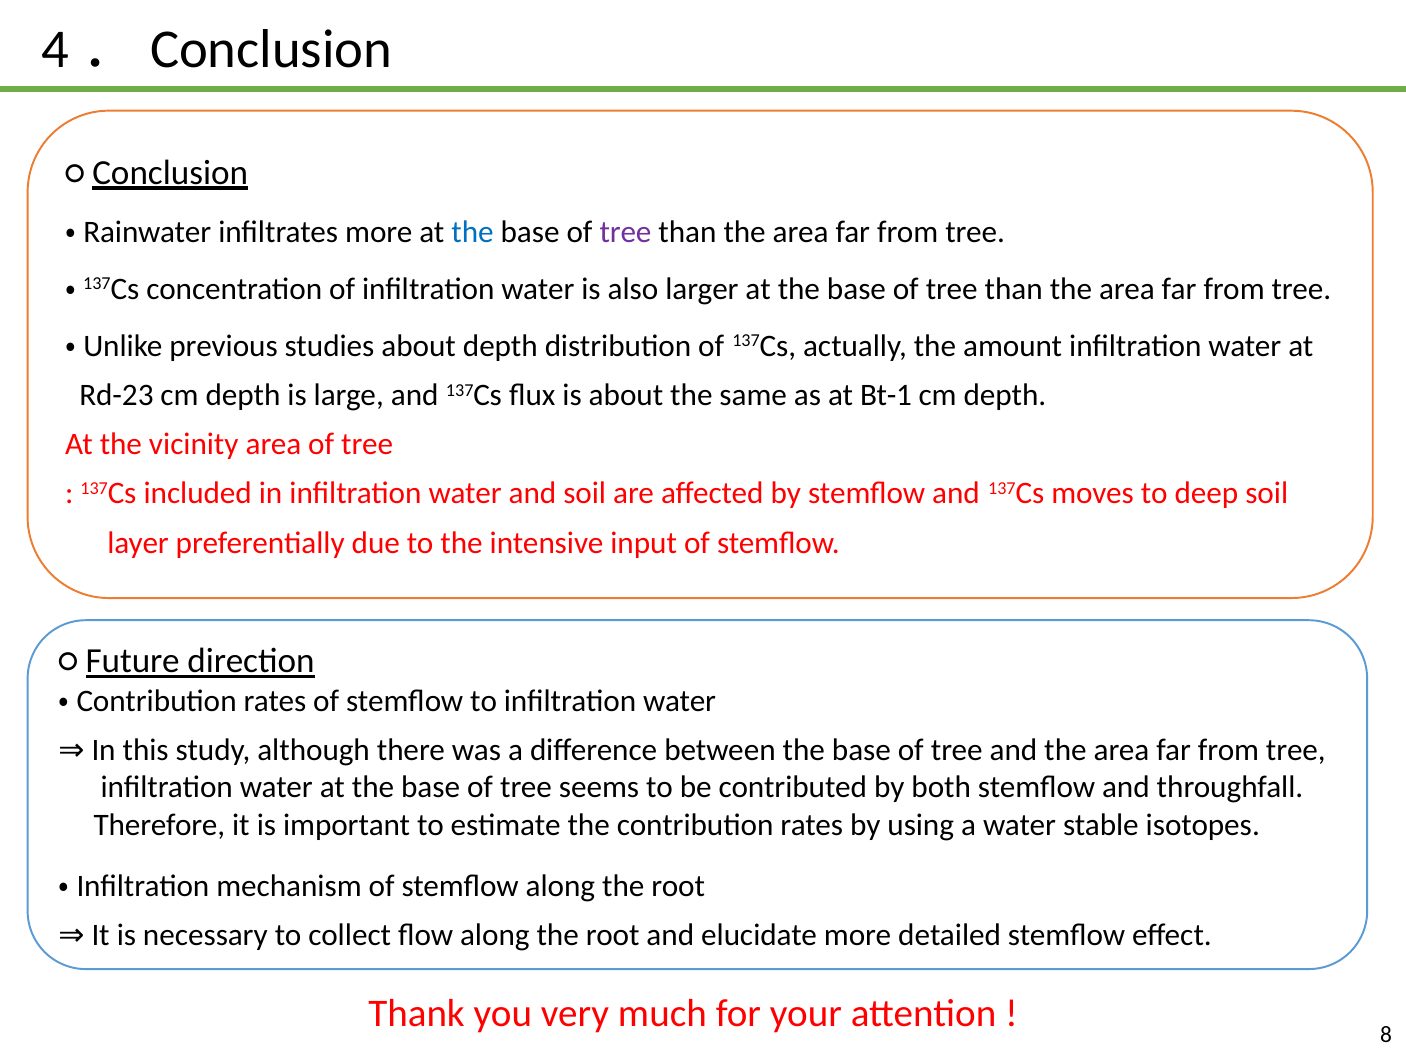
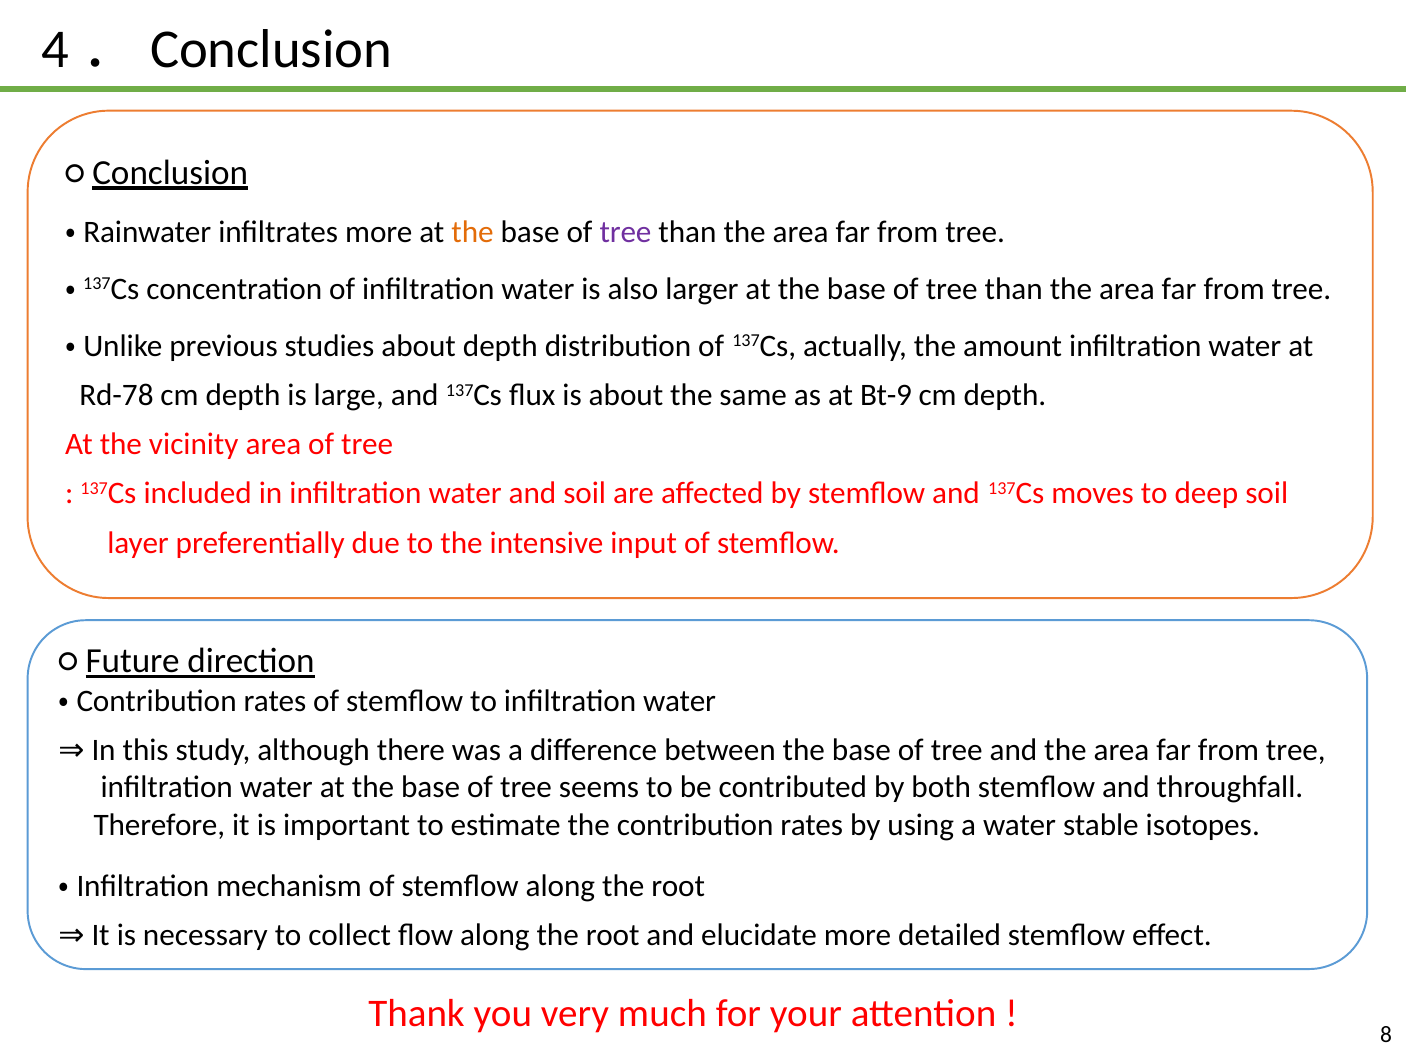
the colour: blue -> orange (473, 232)
Rd-23: Rd-23 -> Rd-78 (116, 395)
Bt-1: Bt-1 -> Bt-9 (886, 395)
